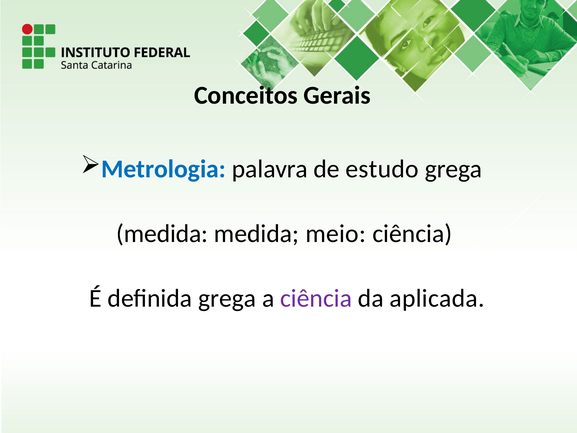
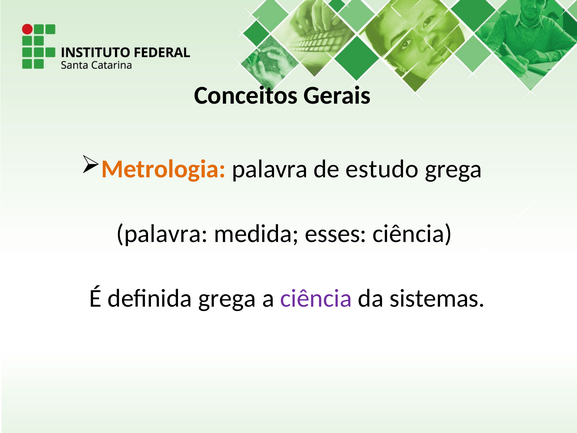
Metrologia colour: blue -> orange (164, 169)
medida: medida -> palavra (162, 234)
meio: meio -> esses (336, 234)
aplicada: aplicada -> sistemas (437, 298)
